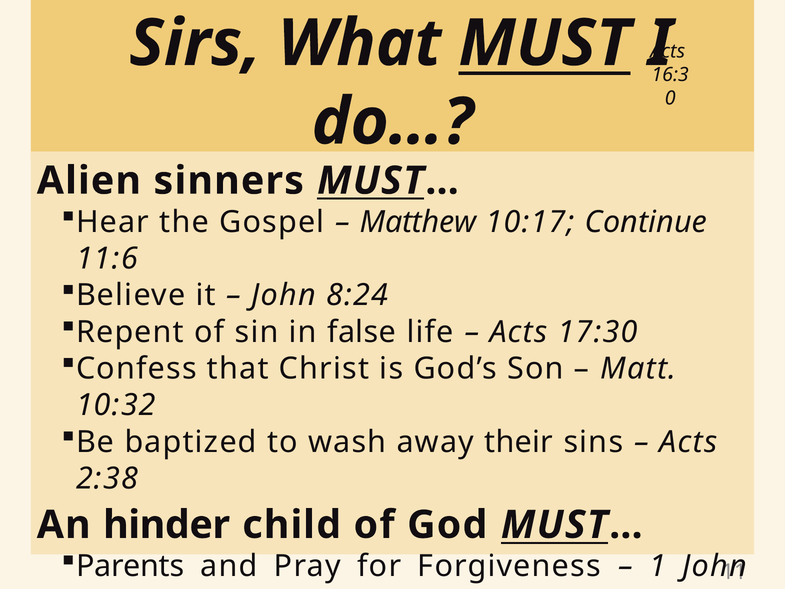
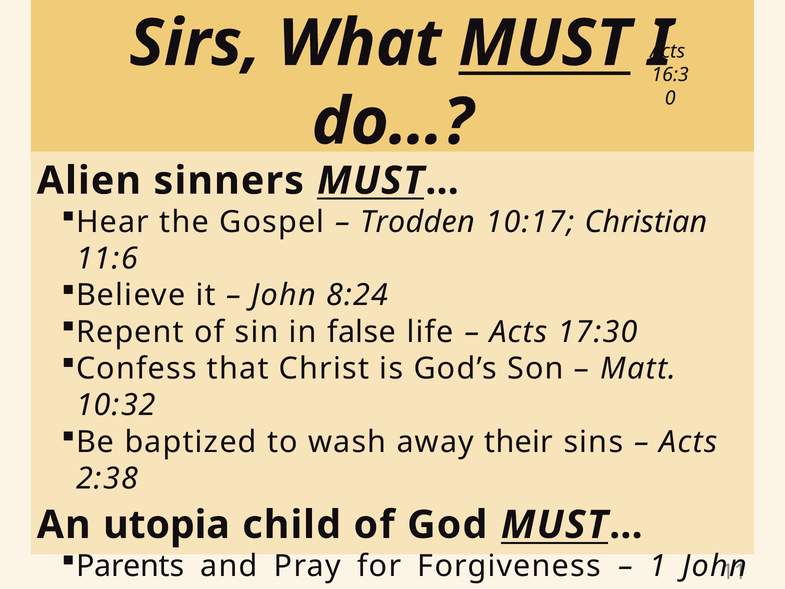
Matthew: Matthew -> Trodden (418, 222)
Continue: Continue -> Christian (646, 222)
hinder: hinder -> utopia (166, 525)
